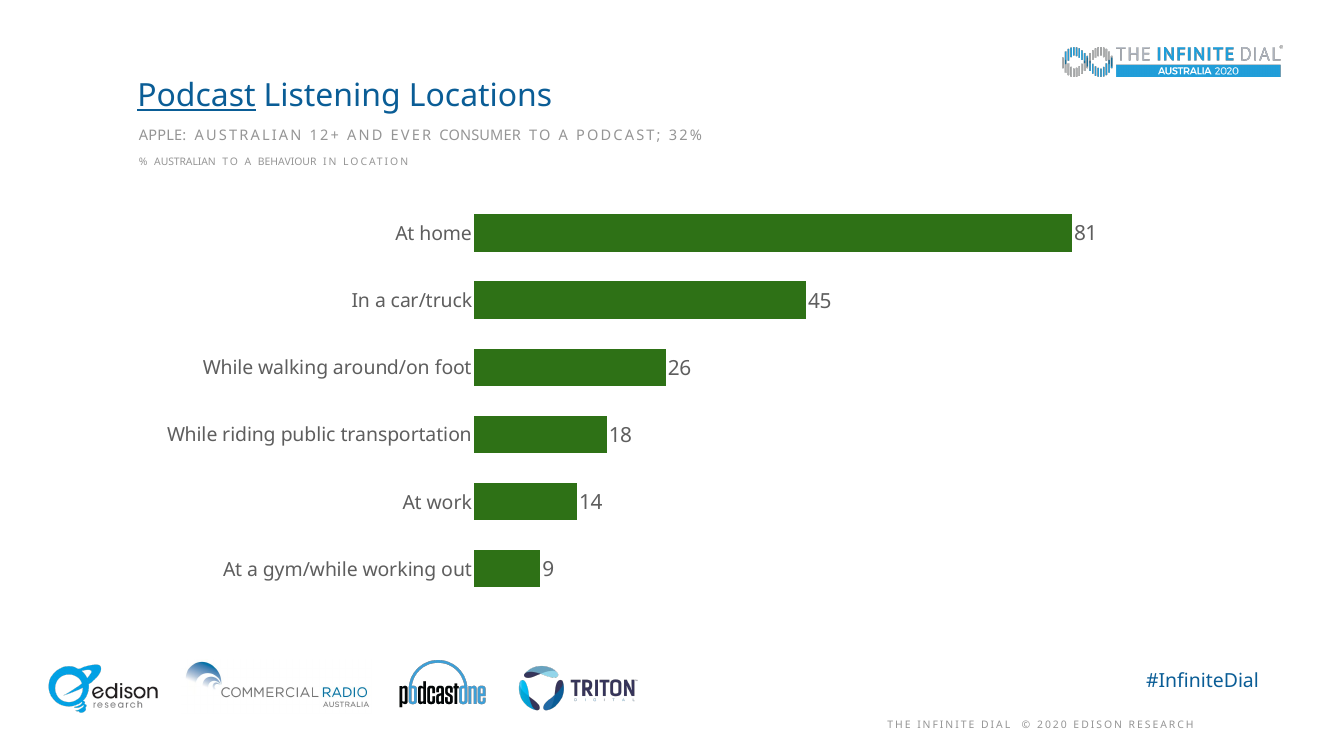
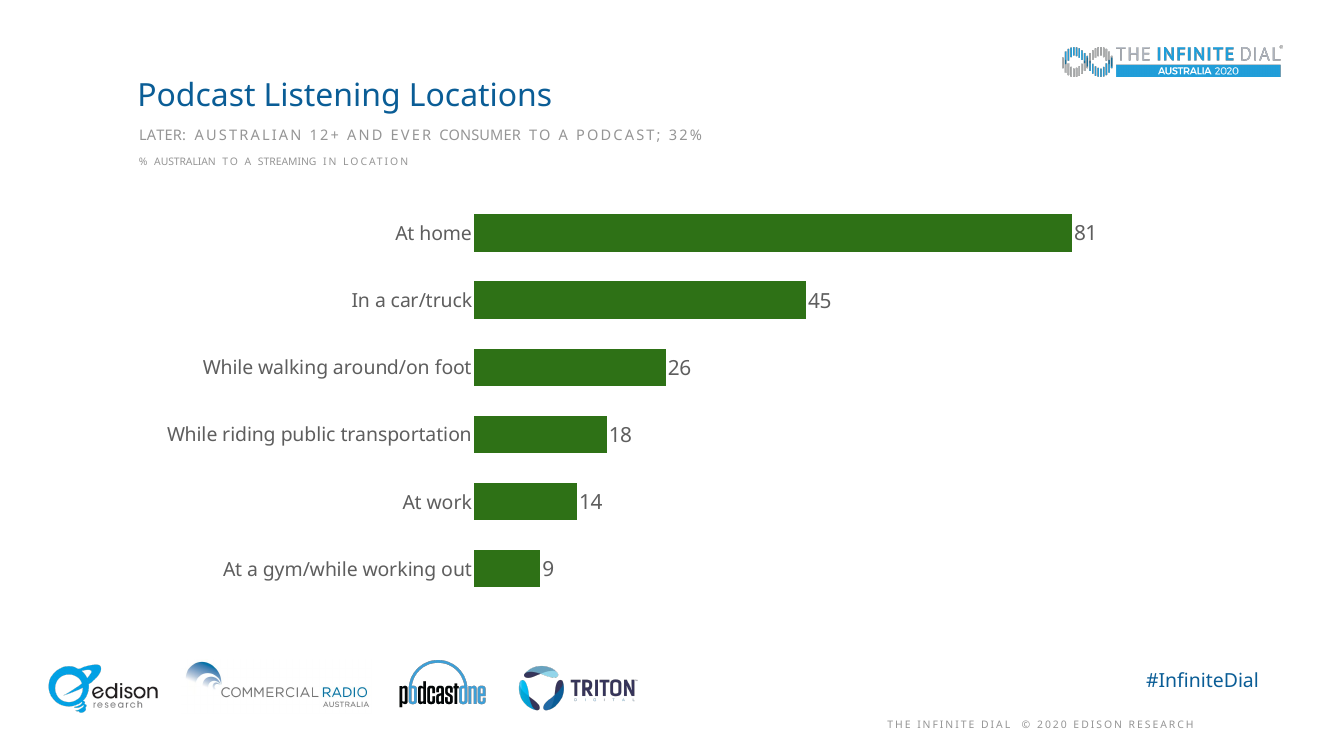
Podcast underline: present -> none (196, 96)
APPLE: APPLE -> LATER (163, 136)
BEHAVIOUR: BEHAVIOUR -> STREAMING (287, 162)
